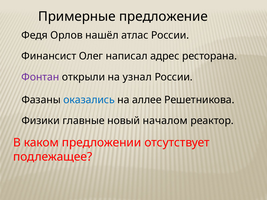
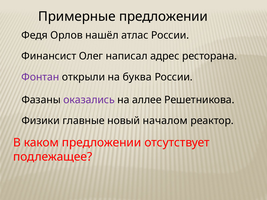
Примерные предложение: предложение -> предложении (163, 17)
узнал: узнал -> буква (137, 77)
оказались colour: blue -> purple (89, 100)
